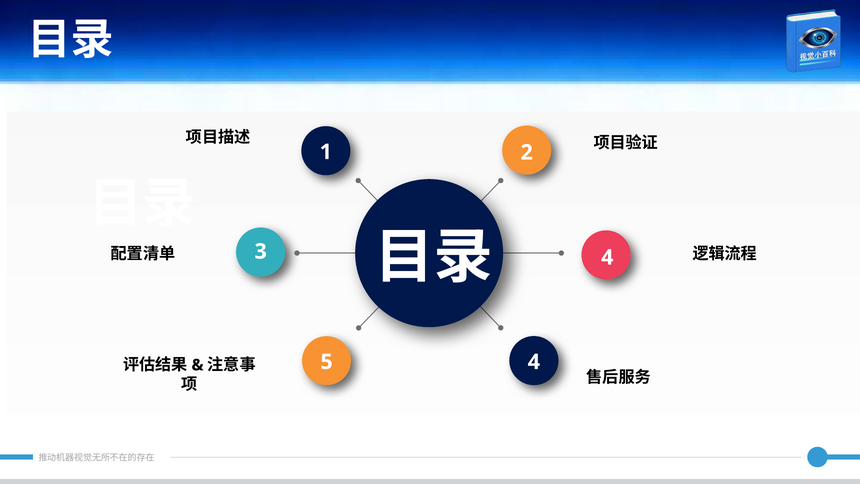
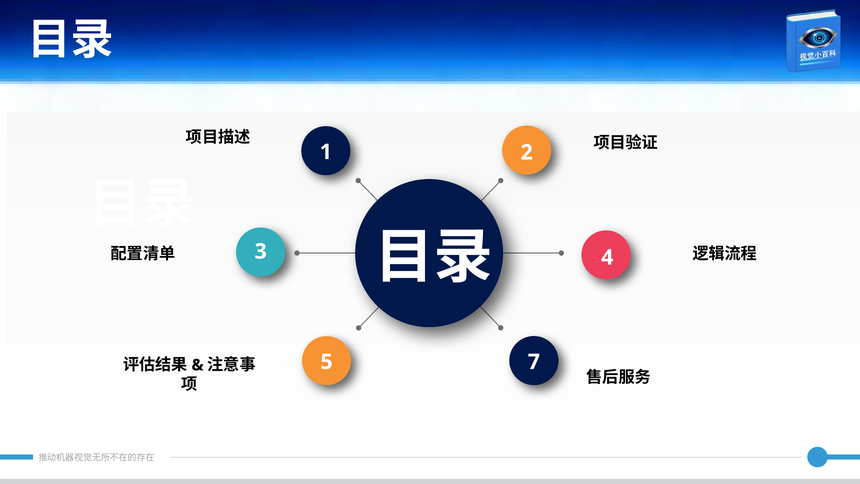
5 4: 4 -> 7 (534, 362)
